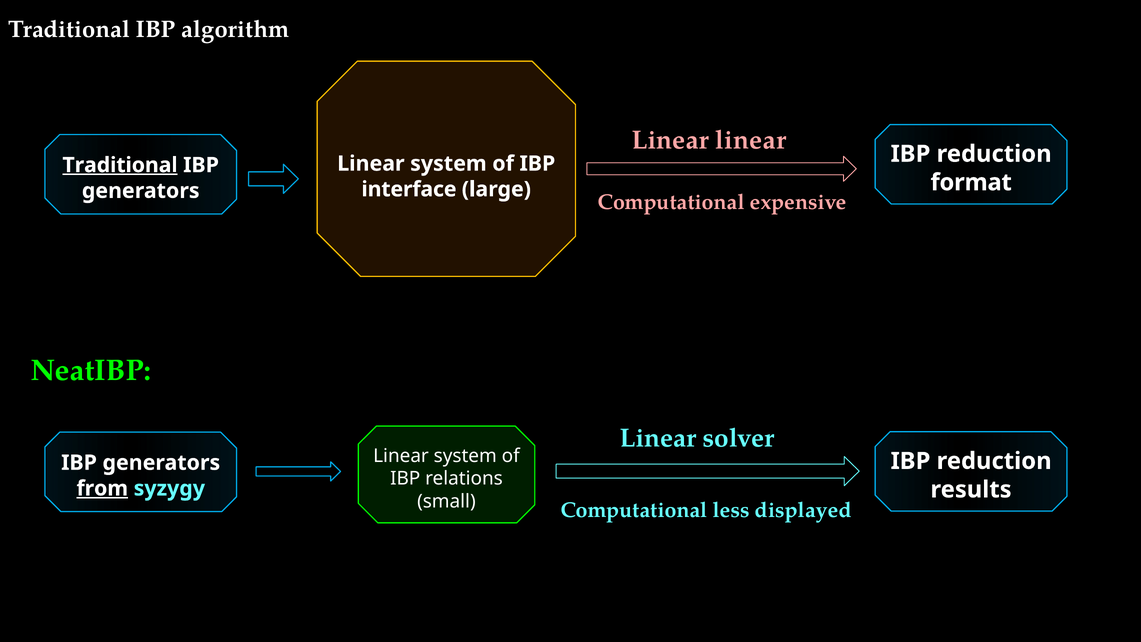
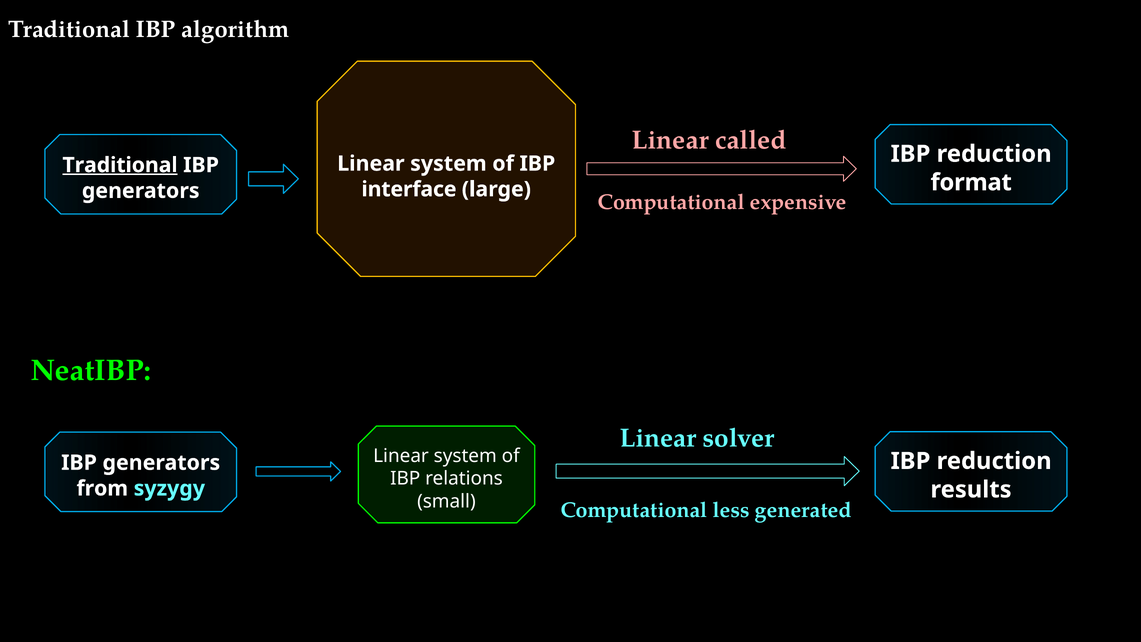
Linear linear: linear -> called (751, 140)
from underline: present -> none (102, 488)
displayed: displayed -> generated (803, 510)
